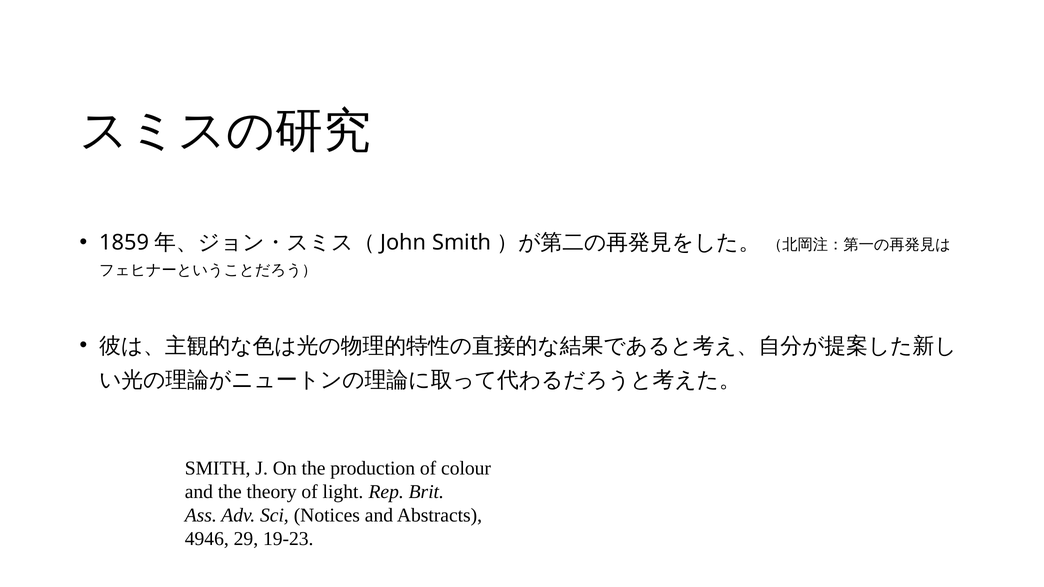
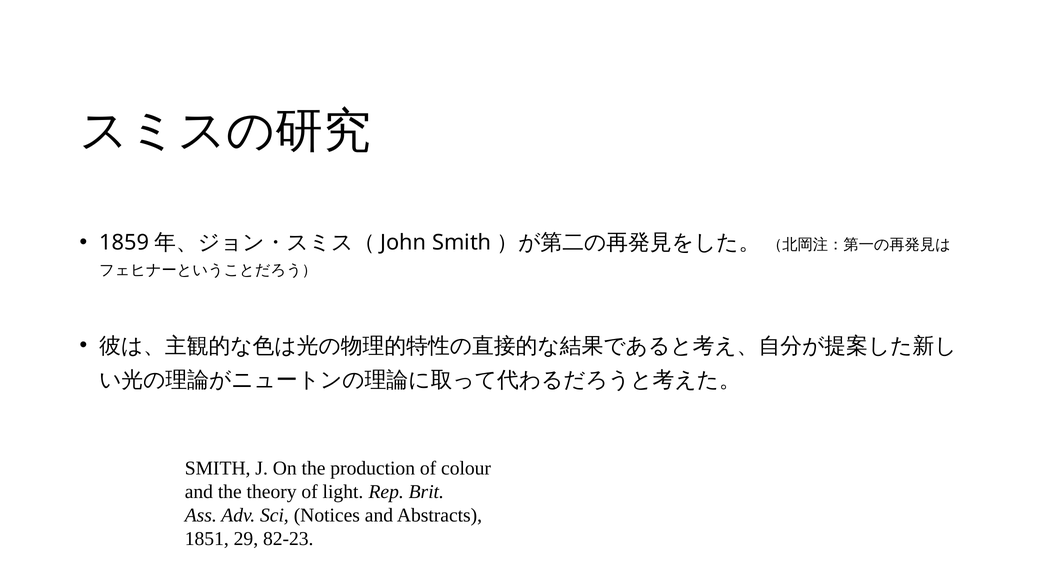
4946: 4946 -> 1851 (207, 539)
19-23: 19-23 -> 82-23 (288, 539)
